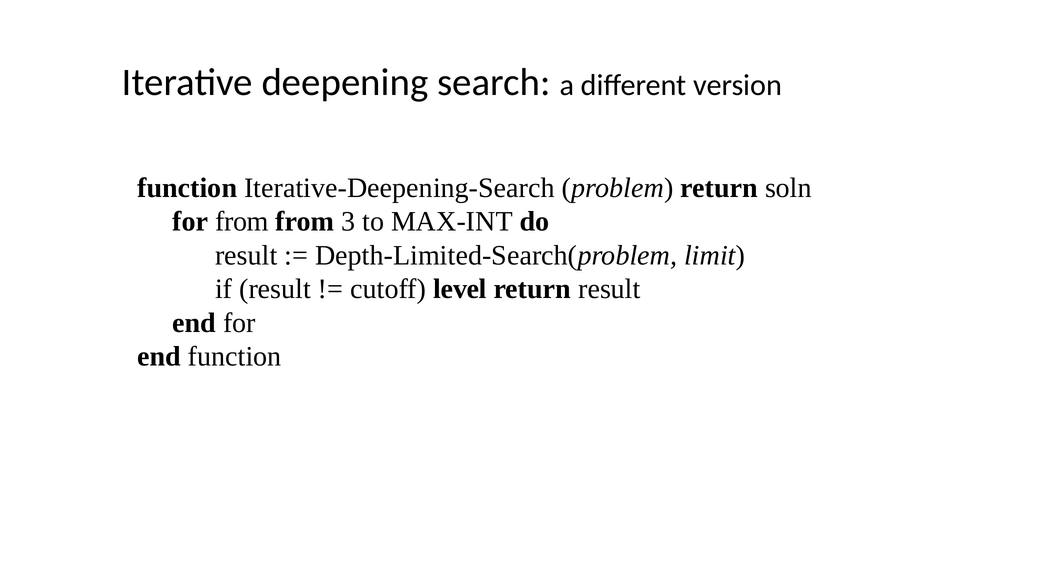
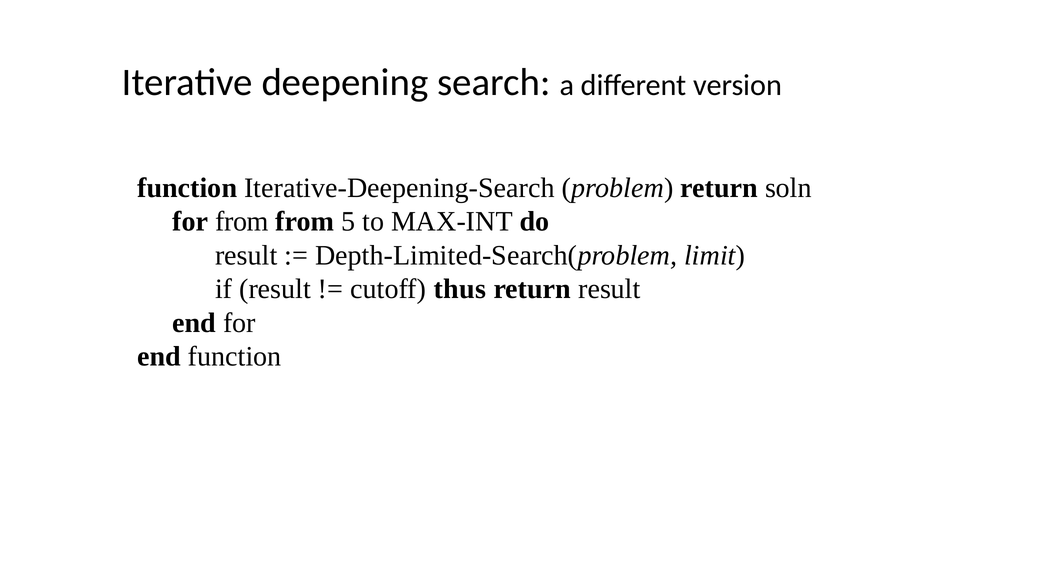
3: 3 -> 5 (348, 221)
level: level -> thus (460, 289)
